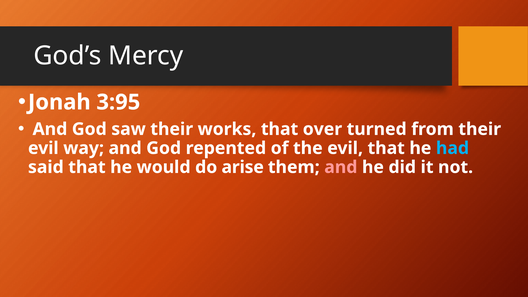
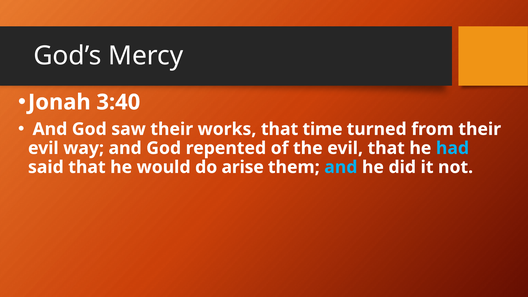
3:95: 3:95 -> 3:40 (118, 102)
over: over -> time (323, 129)
and colour: pink -> light blue (341, 167)
